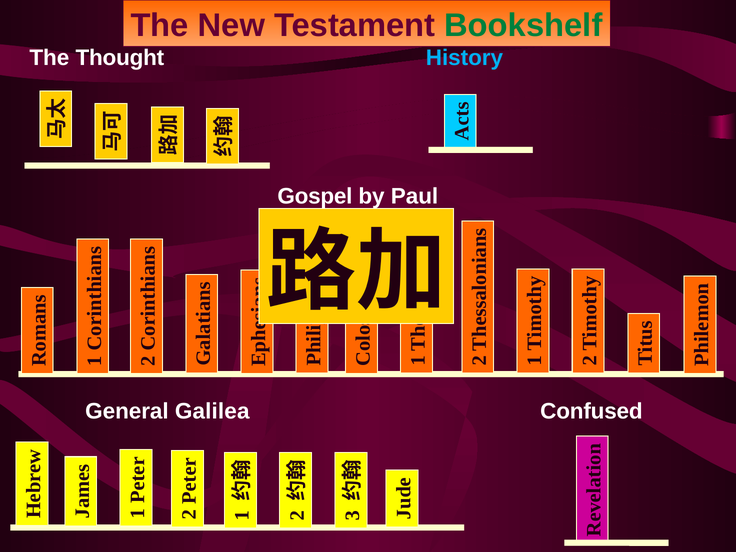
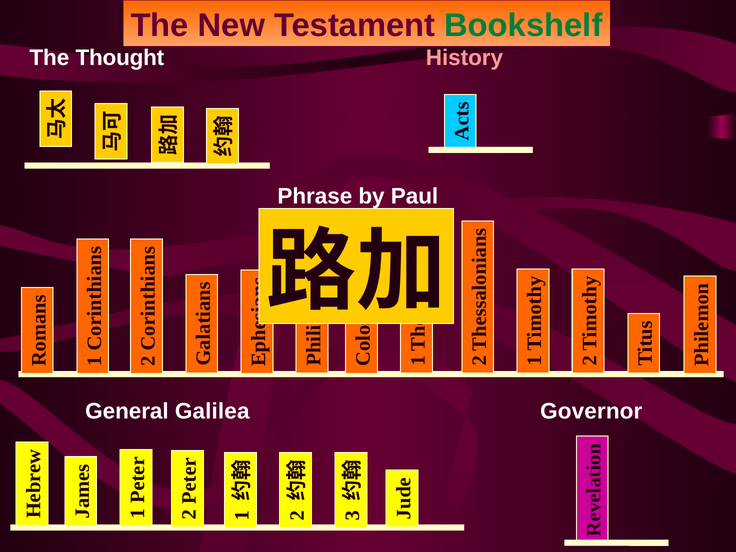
History colour: light blue -> pink (464, 58)
Gospel: Gospel -> Phrase (315, 197)
Confused: Confused -> Governor (591, 411)
